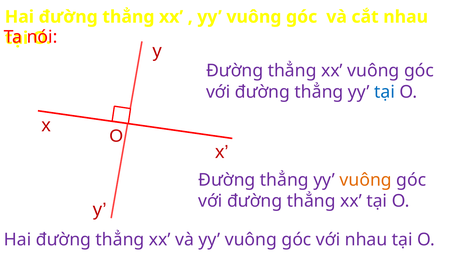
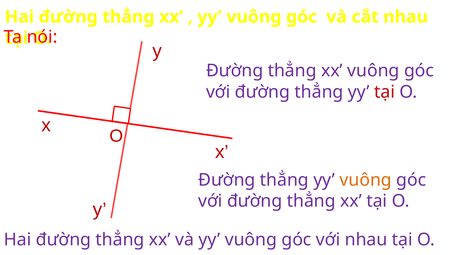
tại colour: blue -> red (385, 92)
